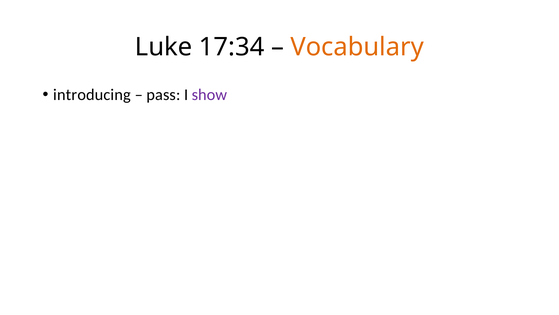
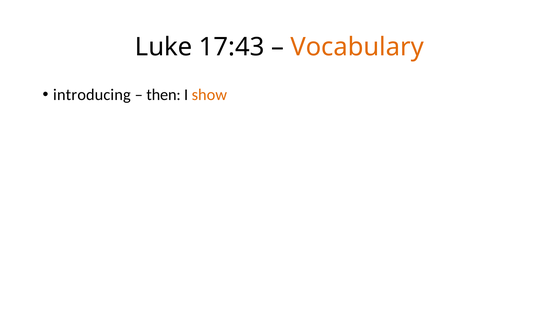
17:34: 17:34 -> 17:43 (232, 47)
pass: pass -> then (164, 95)
show colour: purple -> orange (209, 95)
